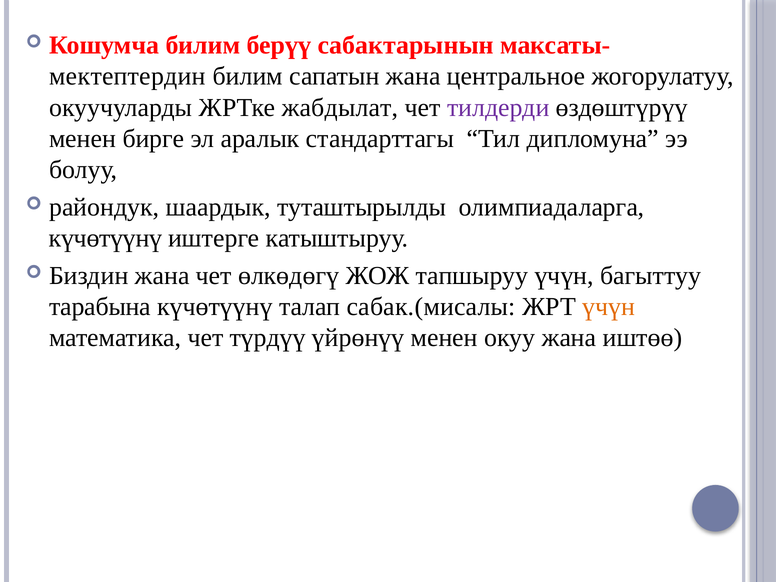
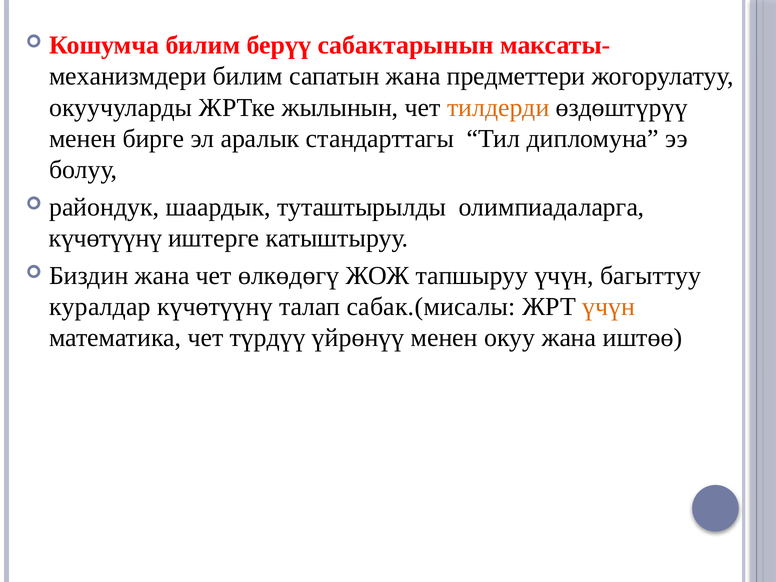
мектептердин: мектептердин -> механизмдери (128, 76)
центральное: центральное -> предметтери (516, 76)
жабдылат: жабдылат -> жылынын (340, 107)
тилдерди colour: purple -> orange (498, 107)
тарабына: тарабына -> куралдар (100, 307)
